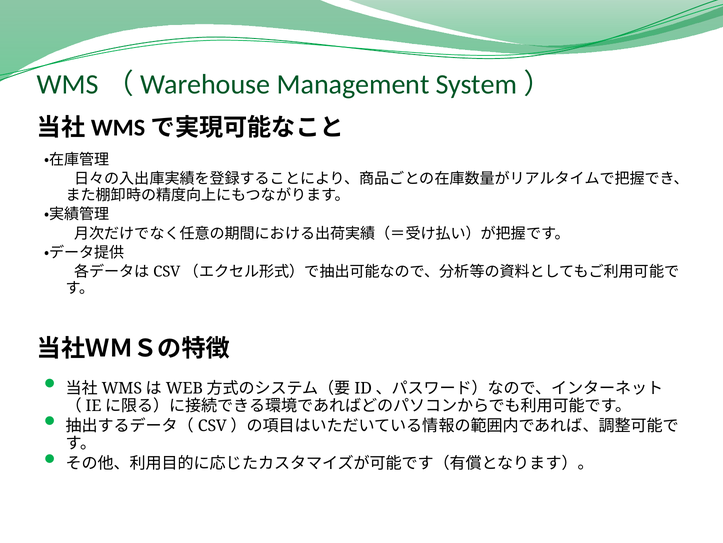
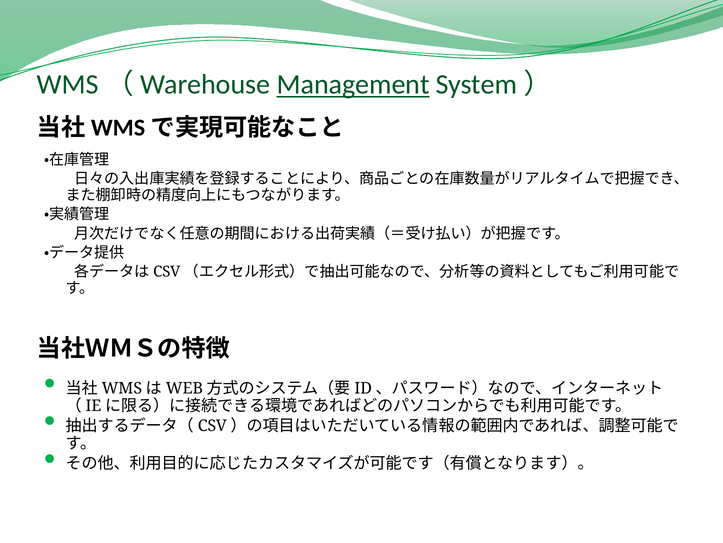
Management underline: none -> present (353, 85)
